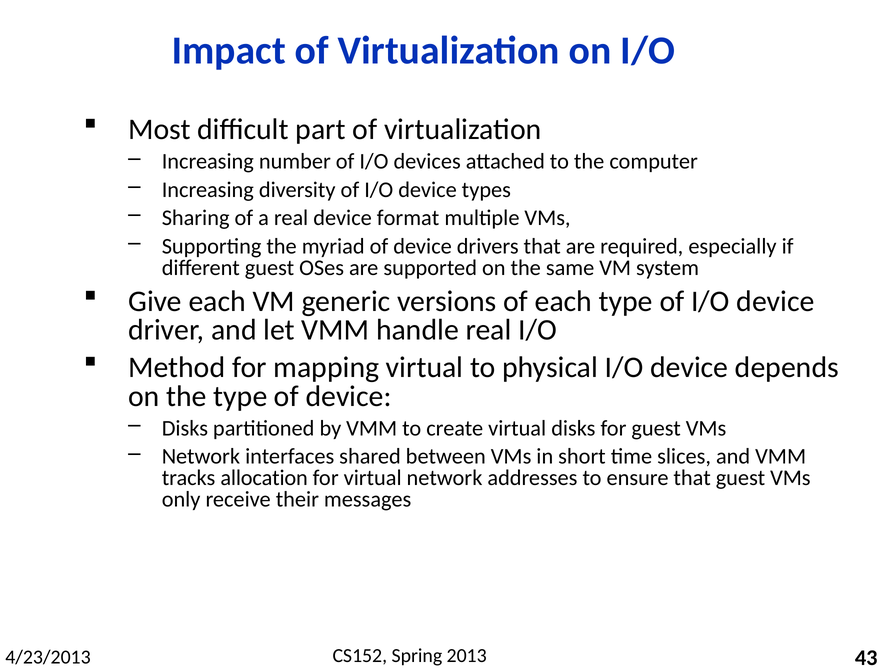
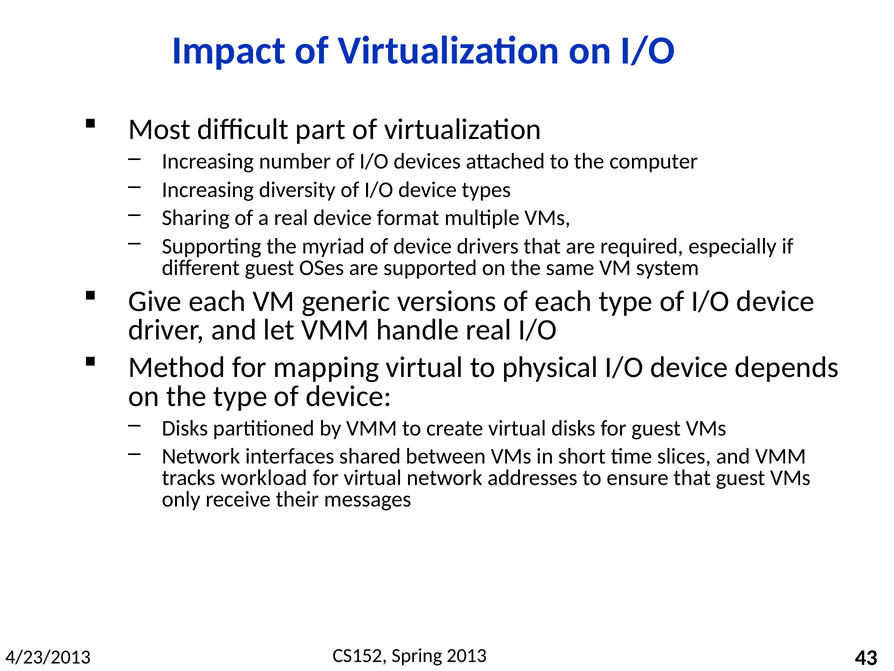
allocation: allocation -> workload (264, 478)
